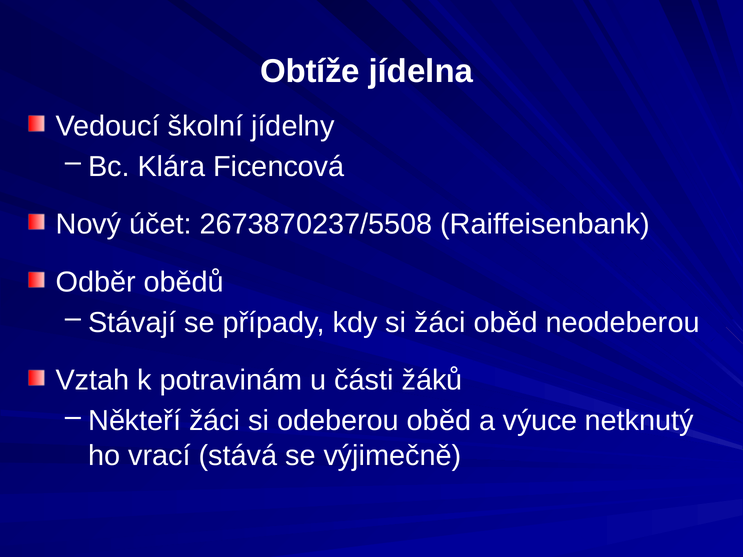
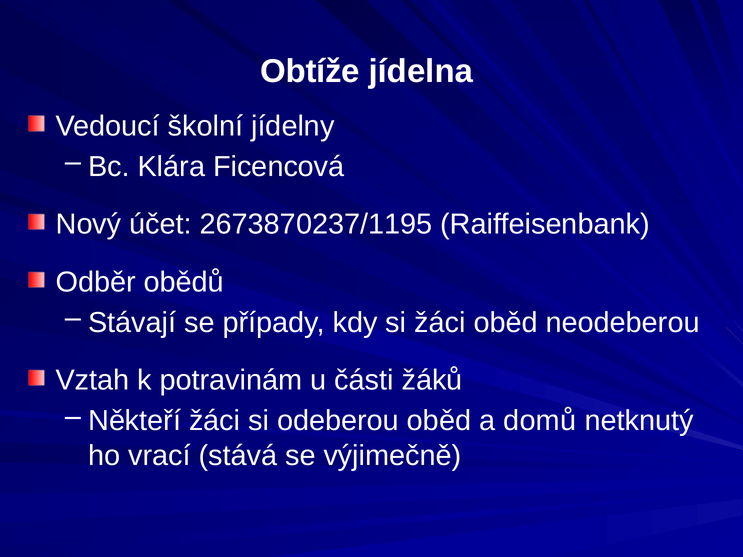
2673870237/5508: 2673870237/5508 -> 2673870237/1195 (316, 224)
výuce: výuce -> domů (540, 421)
